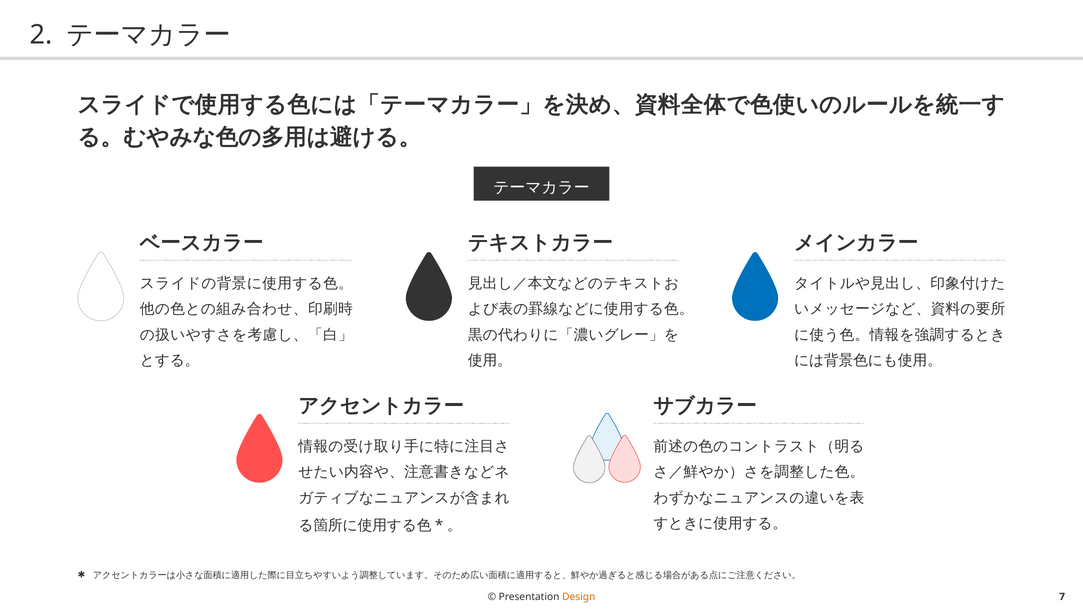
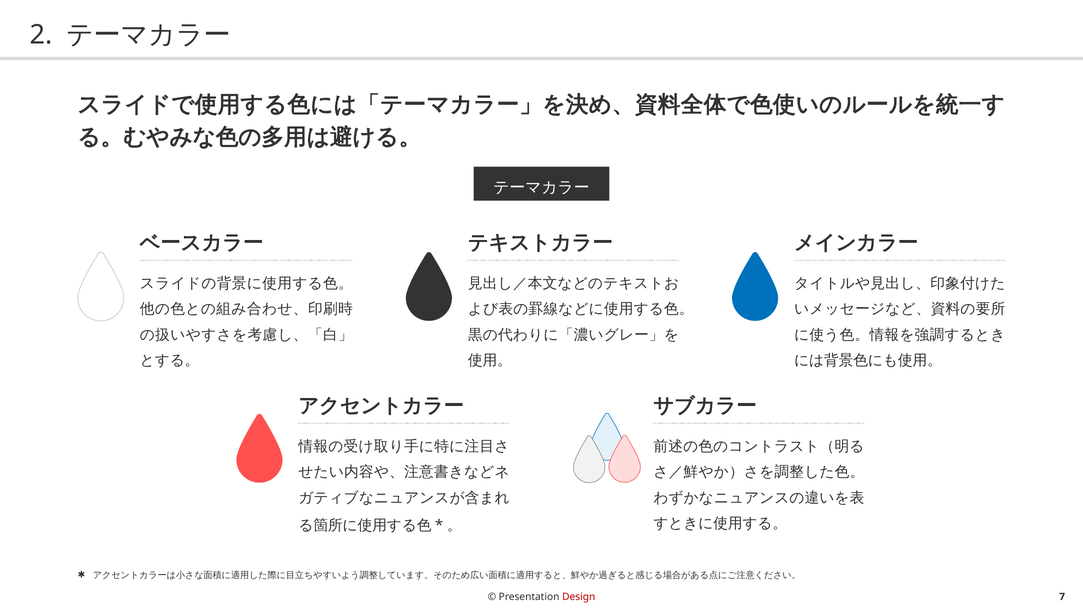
Design colour: orange -> red (579, 597)
